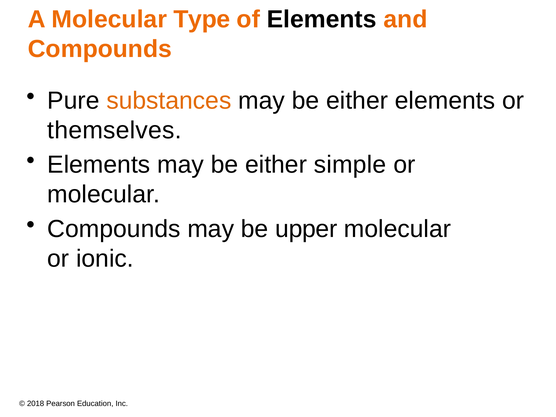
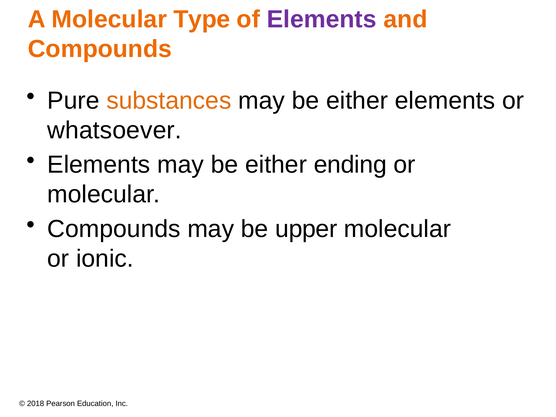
Elements colour: black -> purple (322, 19)
themselves: themselves -> whatsoever (115, 130)
simple: simple -> ending (350, 165)
